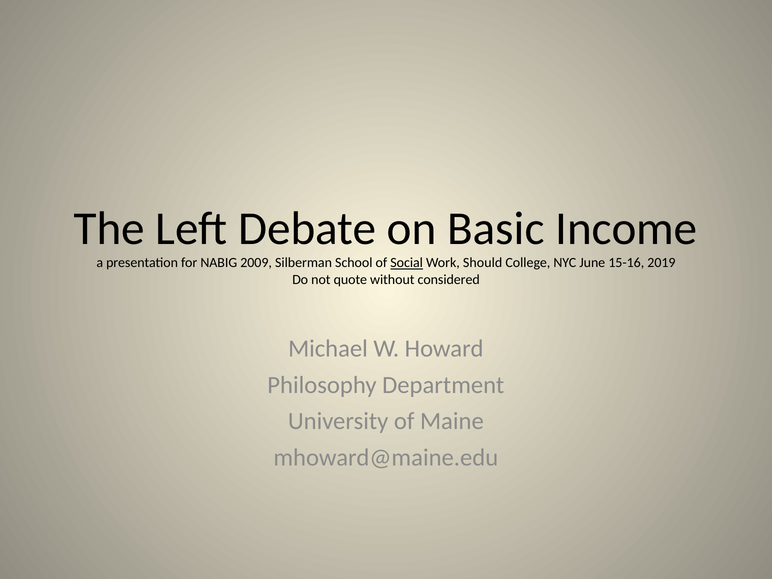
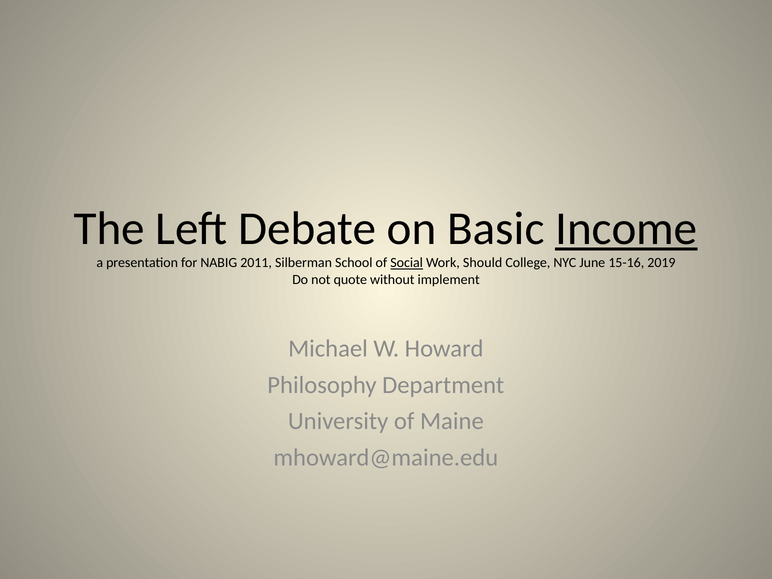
Income underline: none -> present (626, 229)
2009: 2009 -> 2011 (256, 263)
considered: considered -> implement (449, 280)
